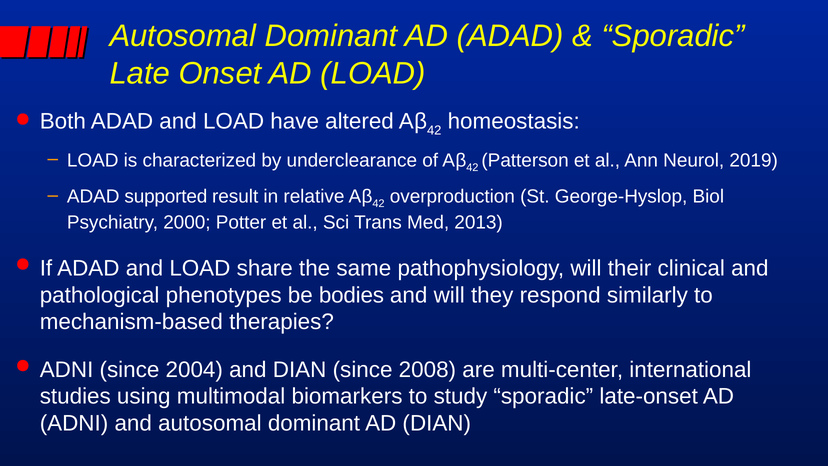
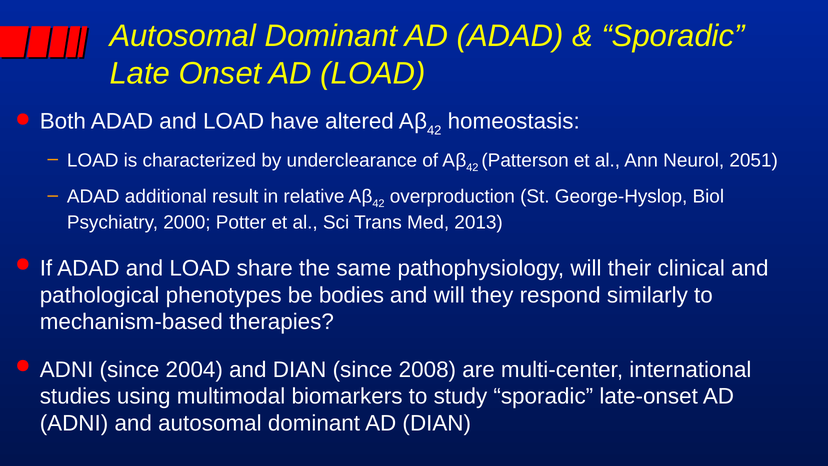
2019: 2019 -> 2051 (754, 160)
supported: supported -> additional (166, 196)
